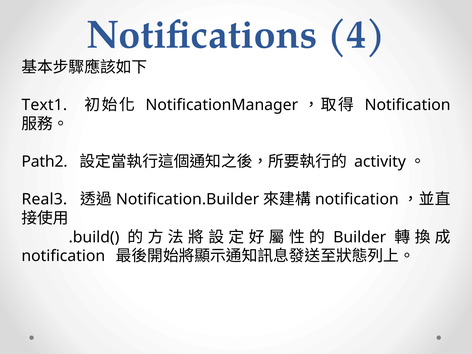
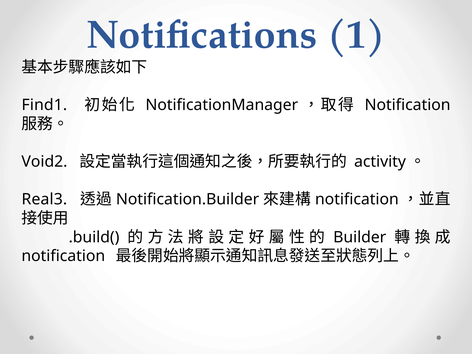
4: 4 -> 1 (356, 35)
Text1: Text1 -> Find1 (44, 105)
Path2: Path2 -> Void2 (44, 162)
